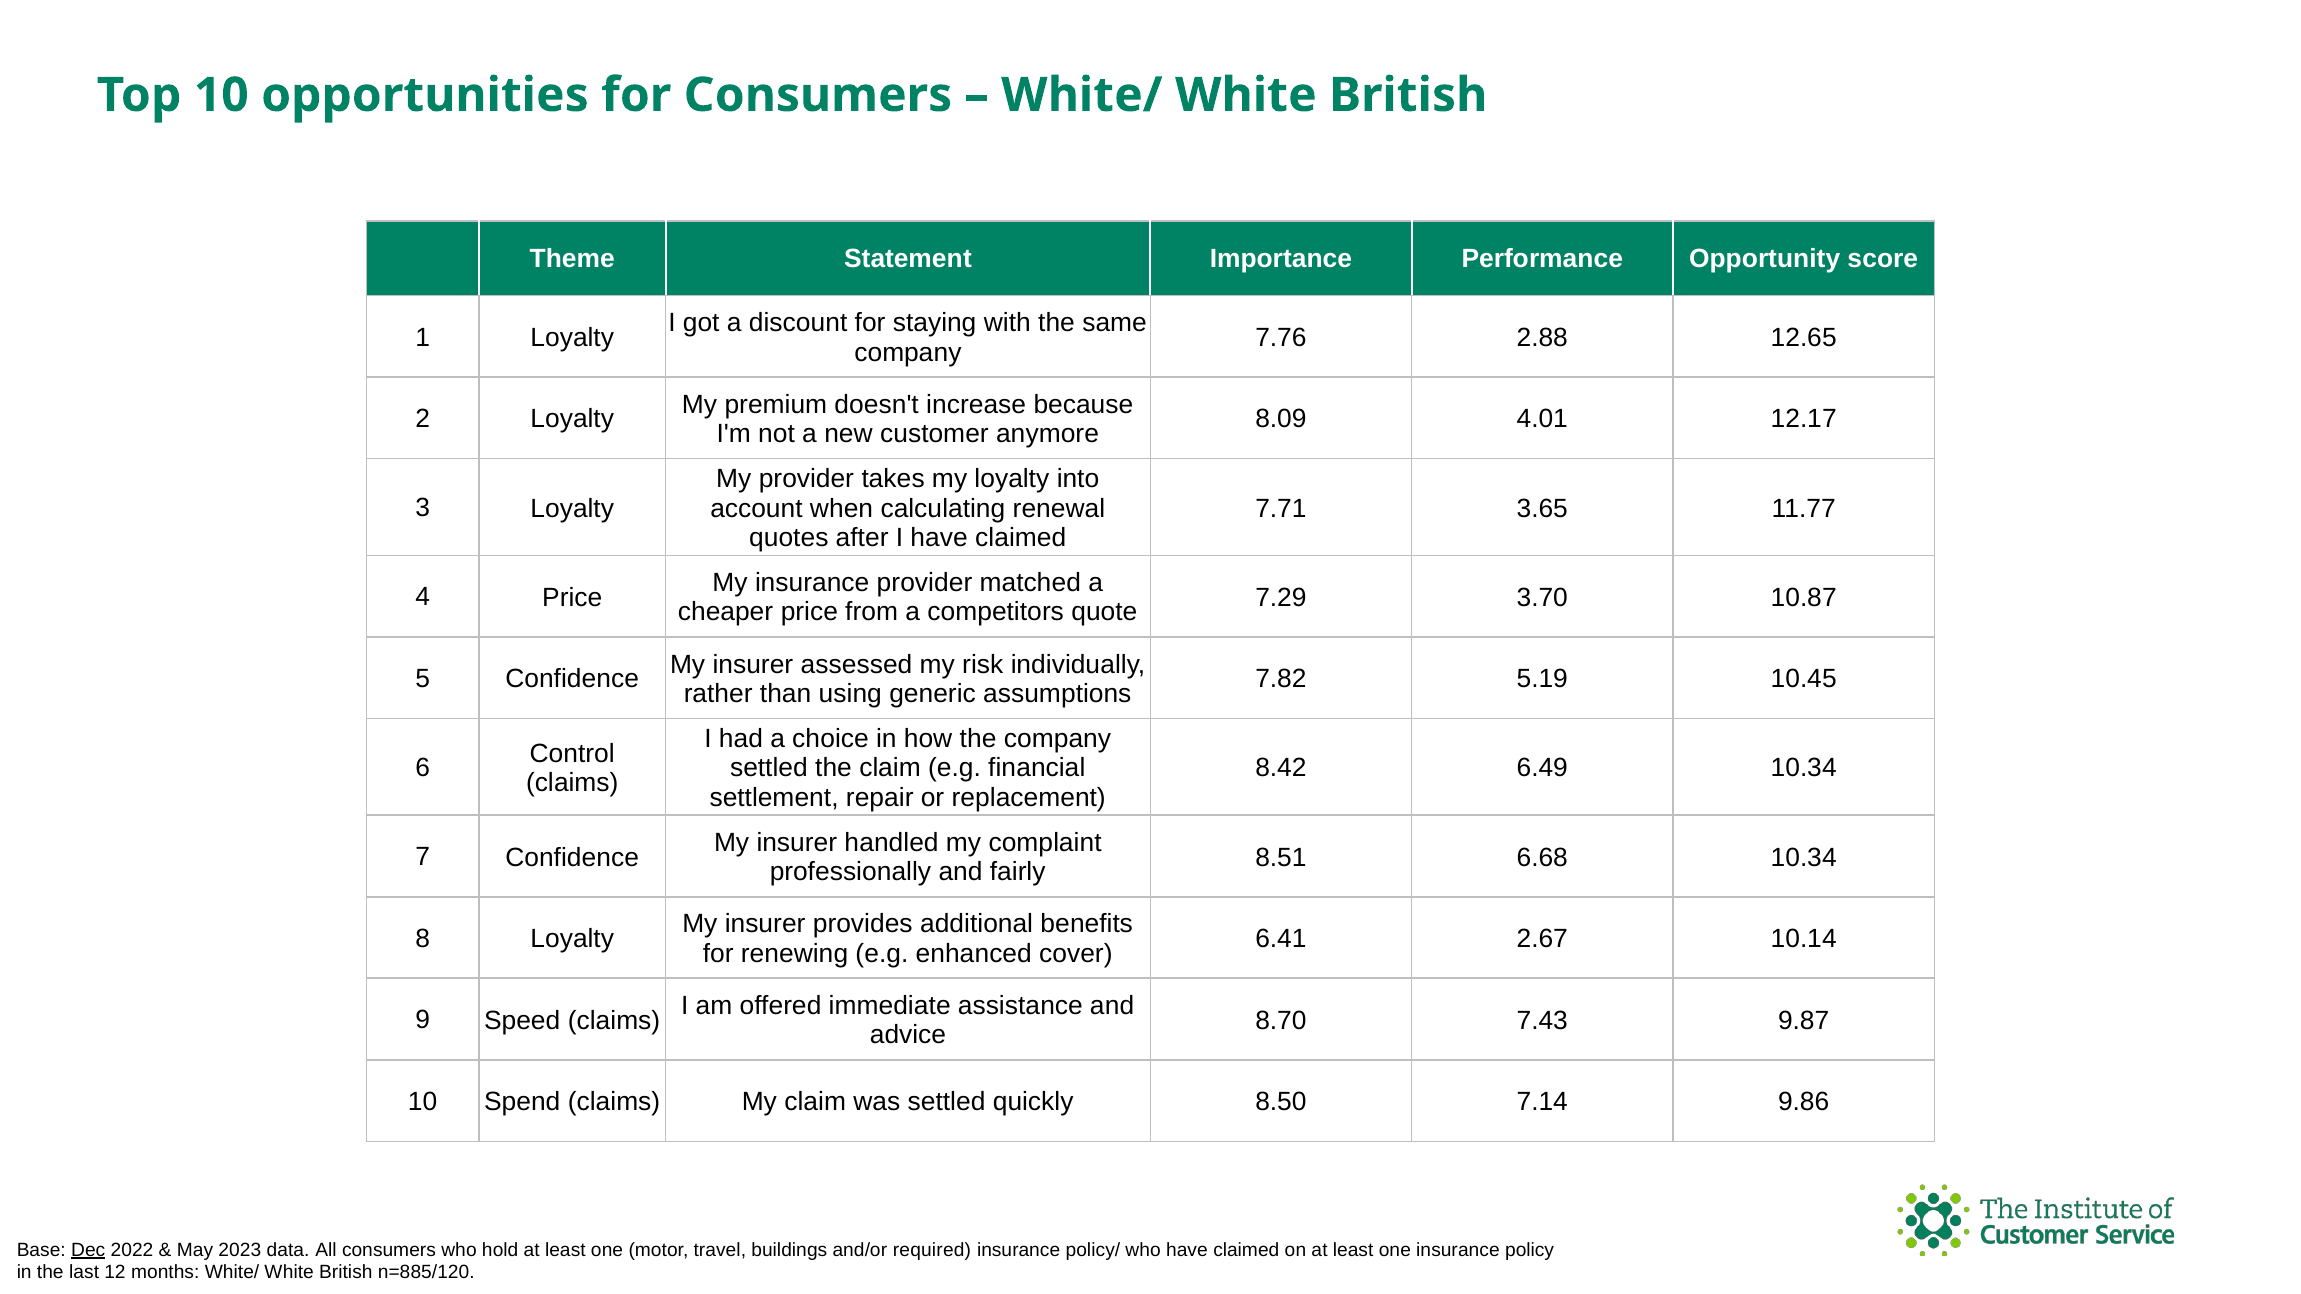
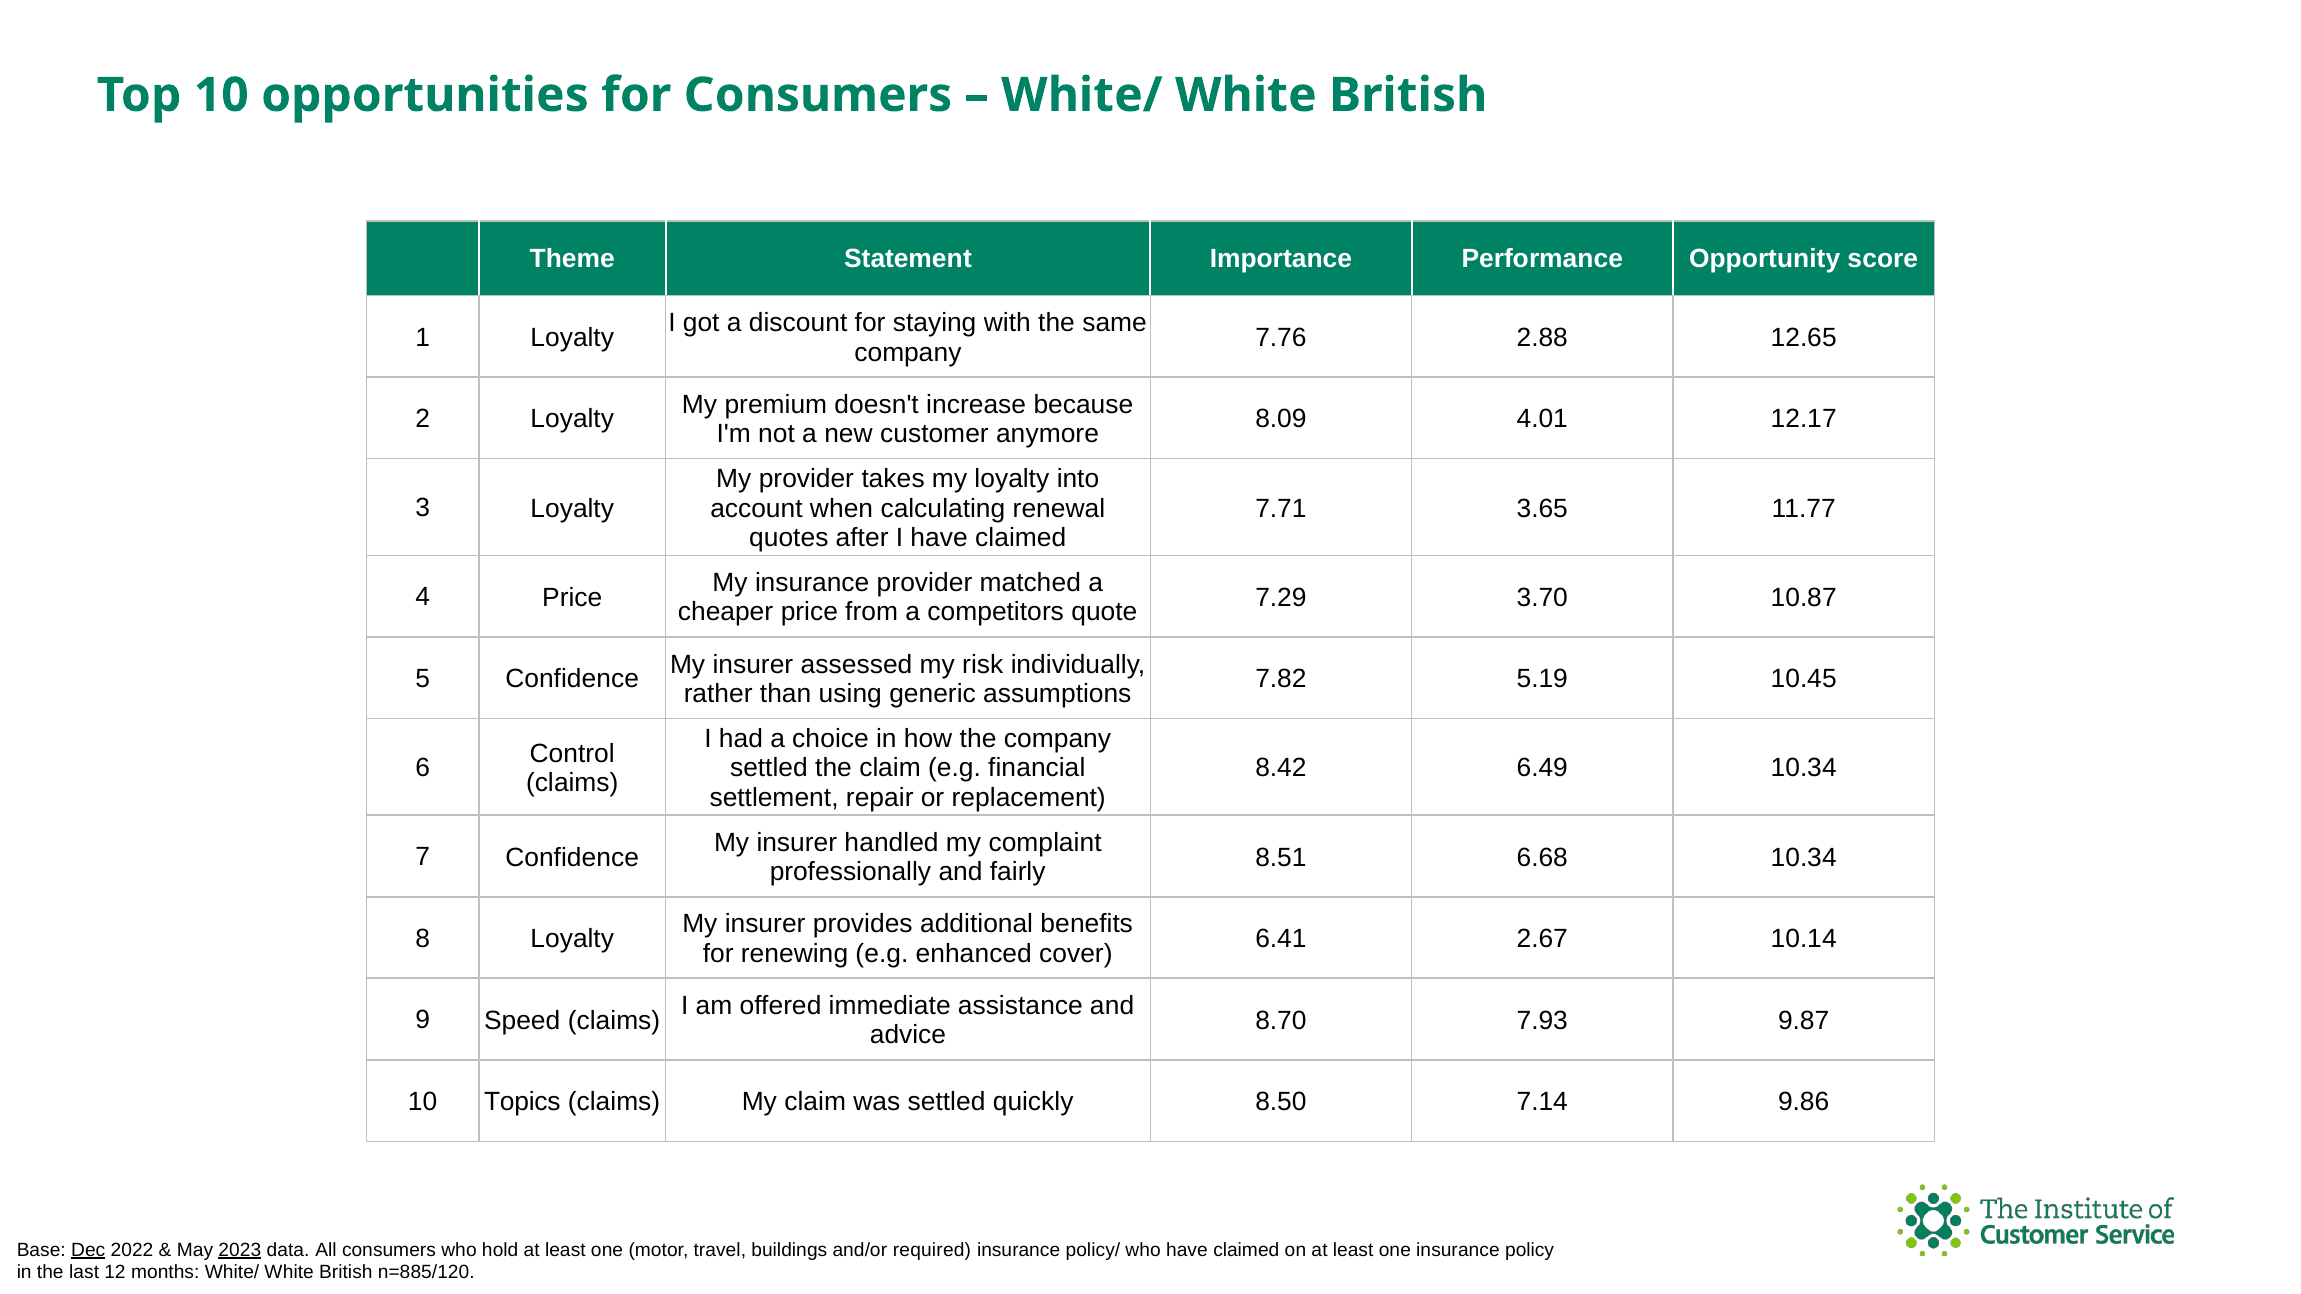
7.43: 7.43 -> 7.93 (1542, 1021)
Spend: Spend -> Topics (522, 1102)
2023 underline: none -> present (240, 1250)
